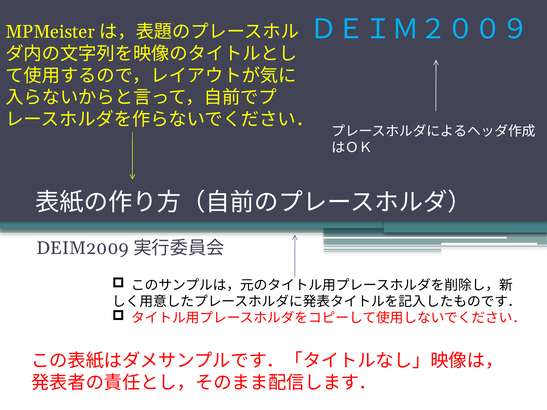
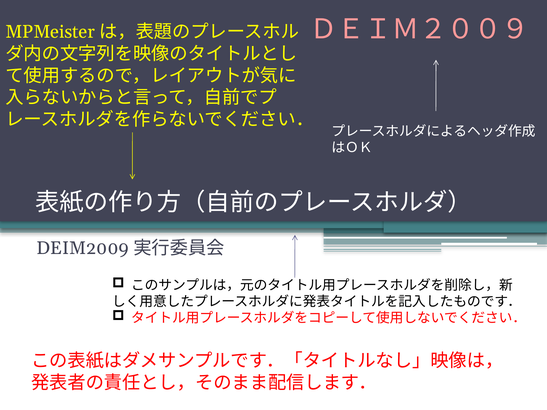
ＤＥＩＭ２００９ colour: light blue -> pink (419, 30)
